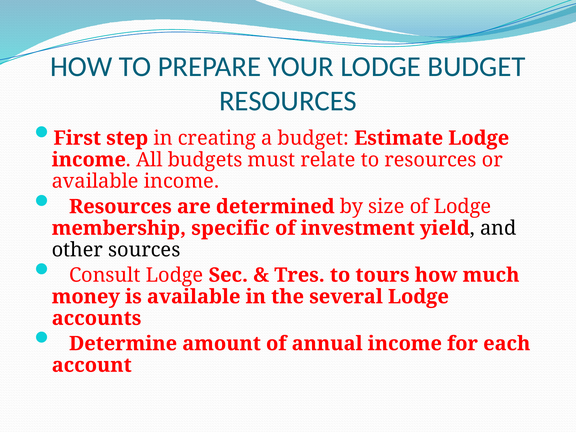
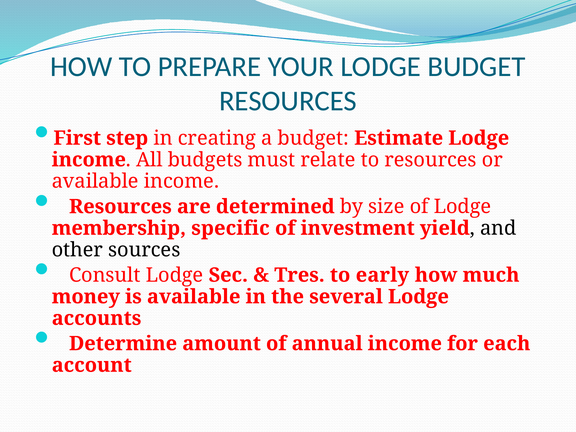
tours: tours -> early (382, 275)
